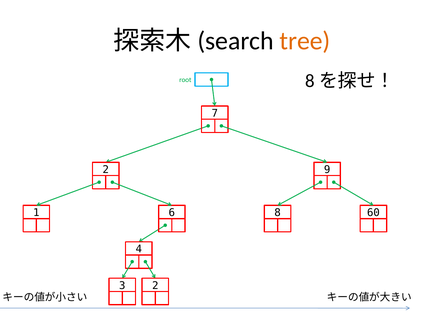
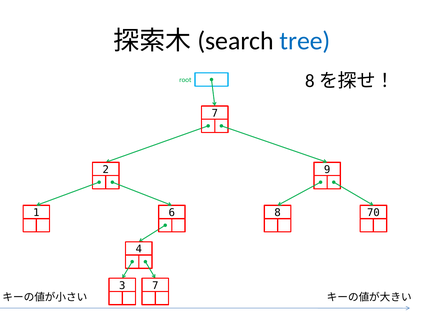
tree colour: orange -> blue (305, 41)
60: 60 -> 70 (373, 212)
3 2: 2 -> 7 (155, 285)
